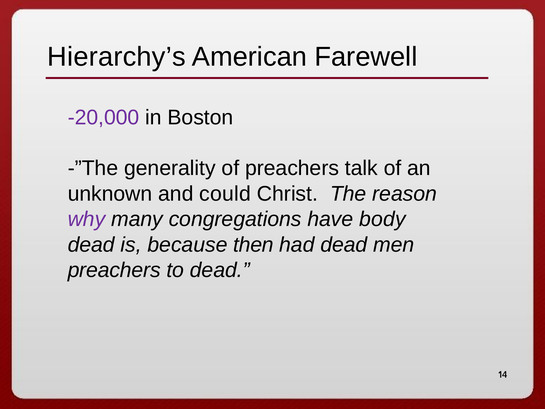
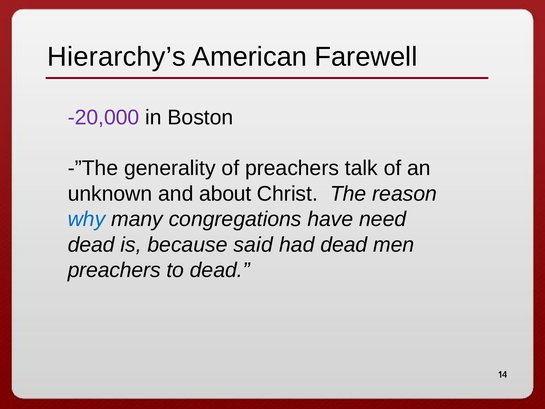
could: could -> about (225, 194)
why colour: purple -> blue (86, 219)
body: body -> need (383, 219)
then: then -> said (253, 245)
